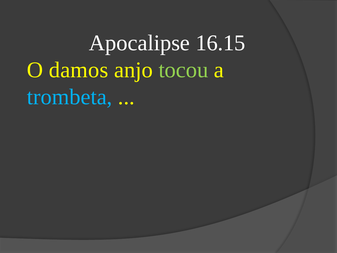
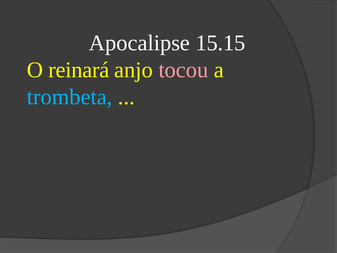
16.15: 16.15 -> 15.15 (220, 43)
damos: damos -> reinará (79, 70)
tocou colour: light green -> pink (183, 70)
